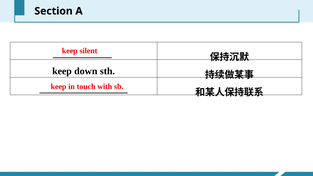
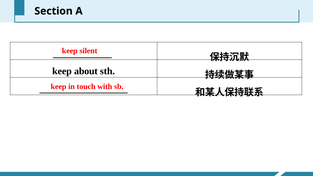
down: down -> about (86, 71)
